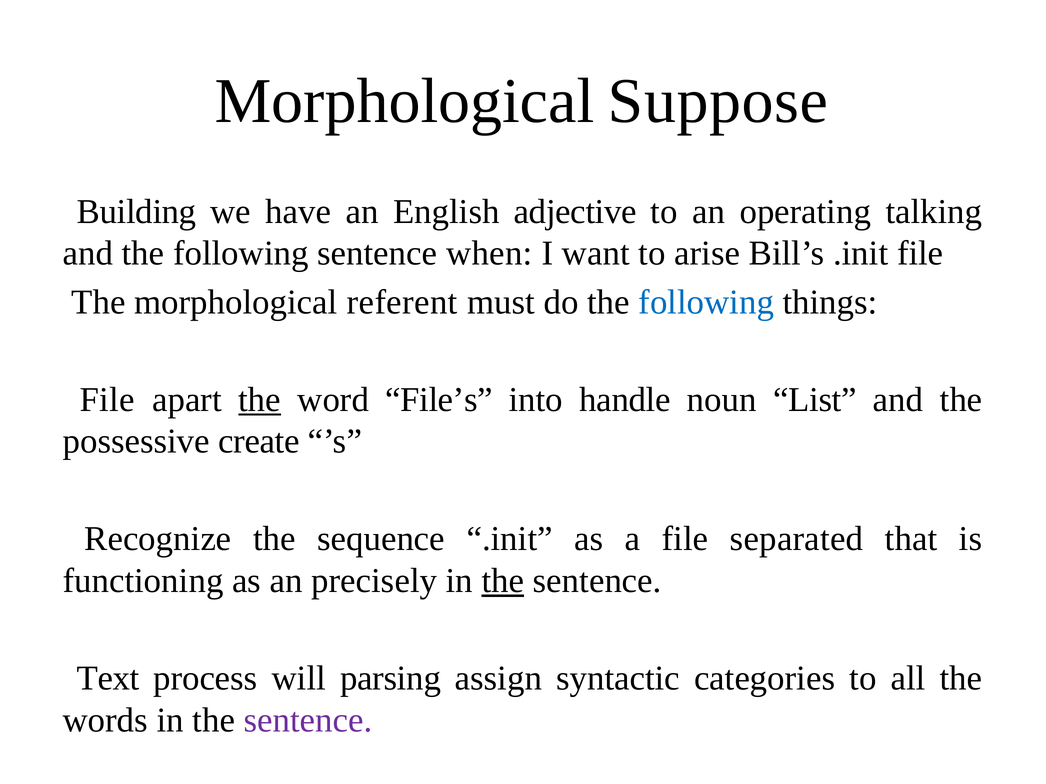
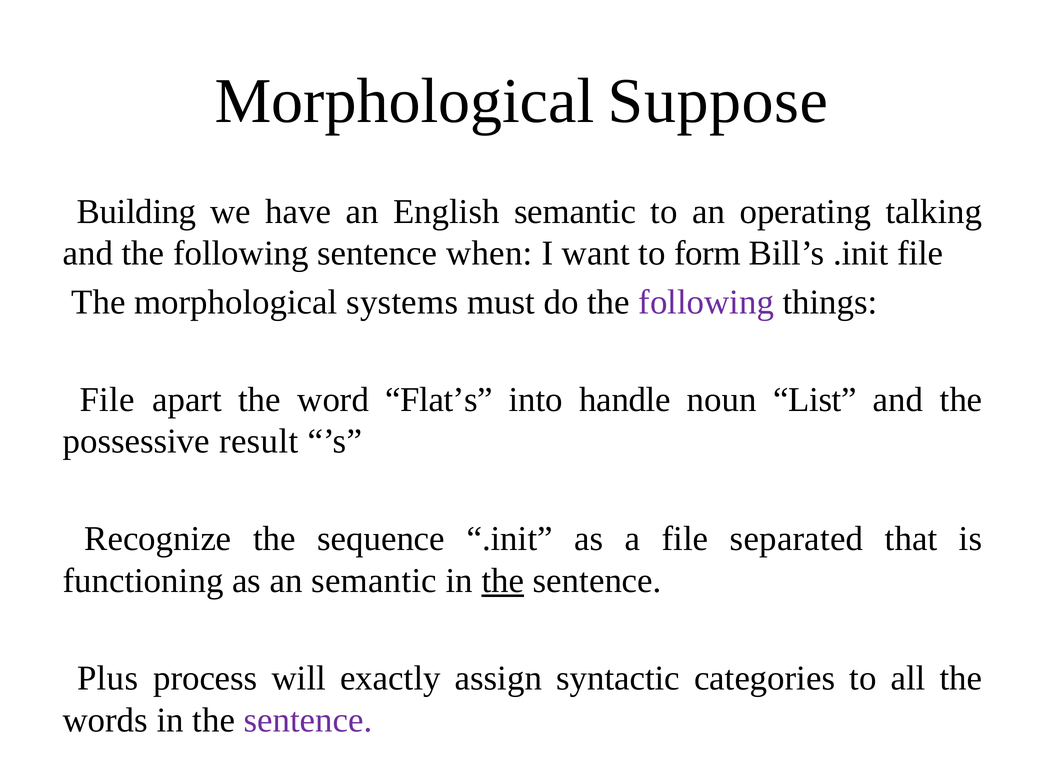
English adjective: adjective -> semantic (575, 212)
arise: arise -> form (707, 253)
referent: referent -> systems (402, 302)
following colour: blue -> purple (706, 302)
the underline: present -> none (260, 400)
File’s: File’s -> Flat’s (439, 400)
create: create -> result (259, 442)
an precisely: precisely -> semantic (374, 581)
Text: Text -> Plus (108, 679)
parsing: parsing -> exactly (390, 679)
